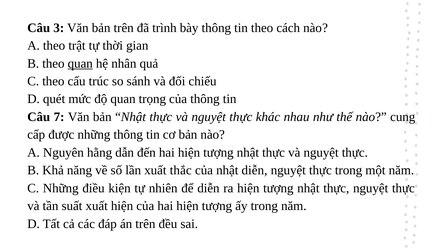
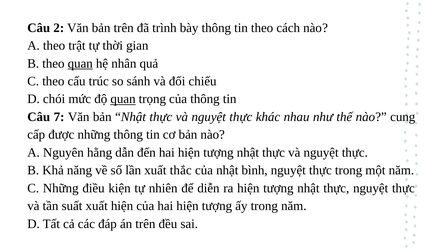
3: 3 -> 2 (59, 28)
quét: quét -> chói (54, 99)
quan underline: none -> present (123, 99)
nhật diễn: diễn -> bình (255, 170)
